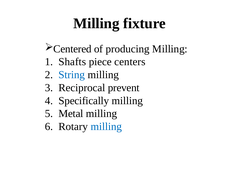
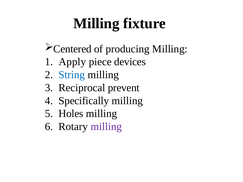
Shafts: Shafts -> Apply (72, 62)
centers: centers -> devices (130, 62)
Metal: Metal -> Holes (71, 114)
milling colour: blue -> purple (106, 127)
